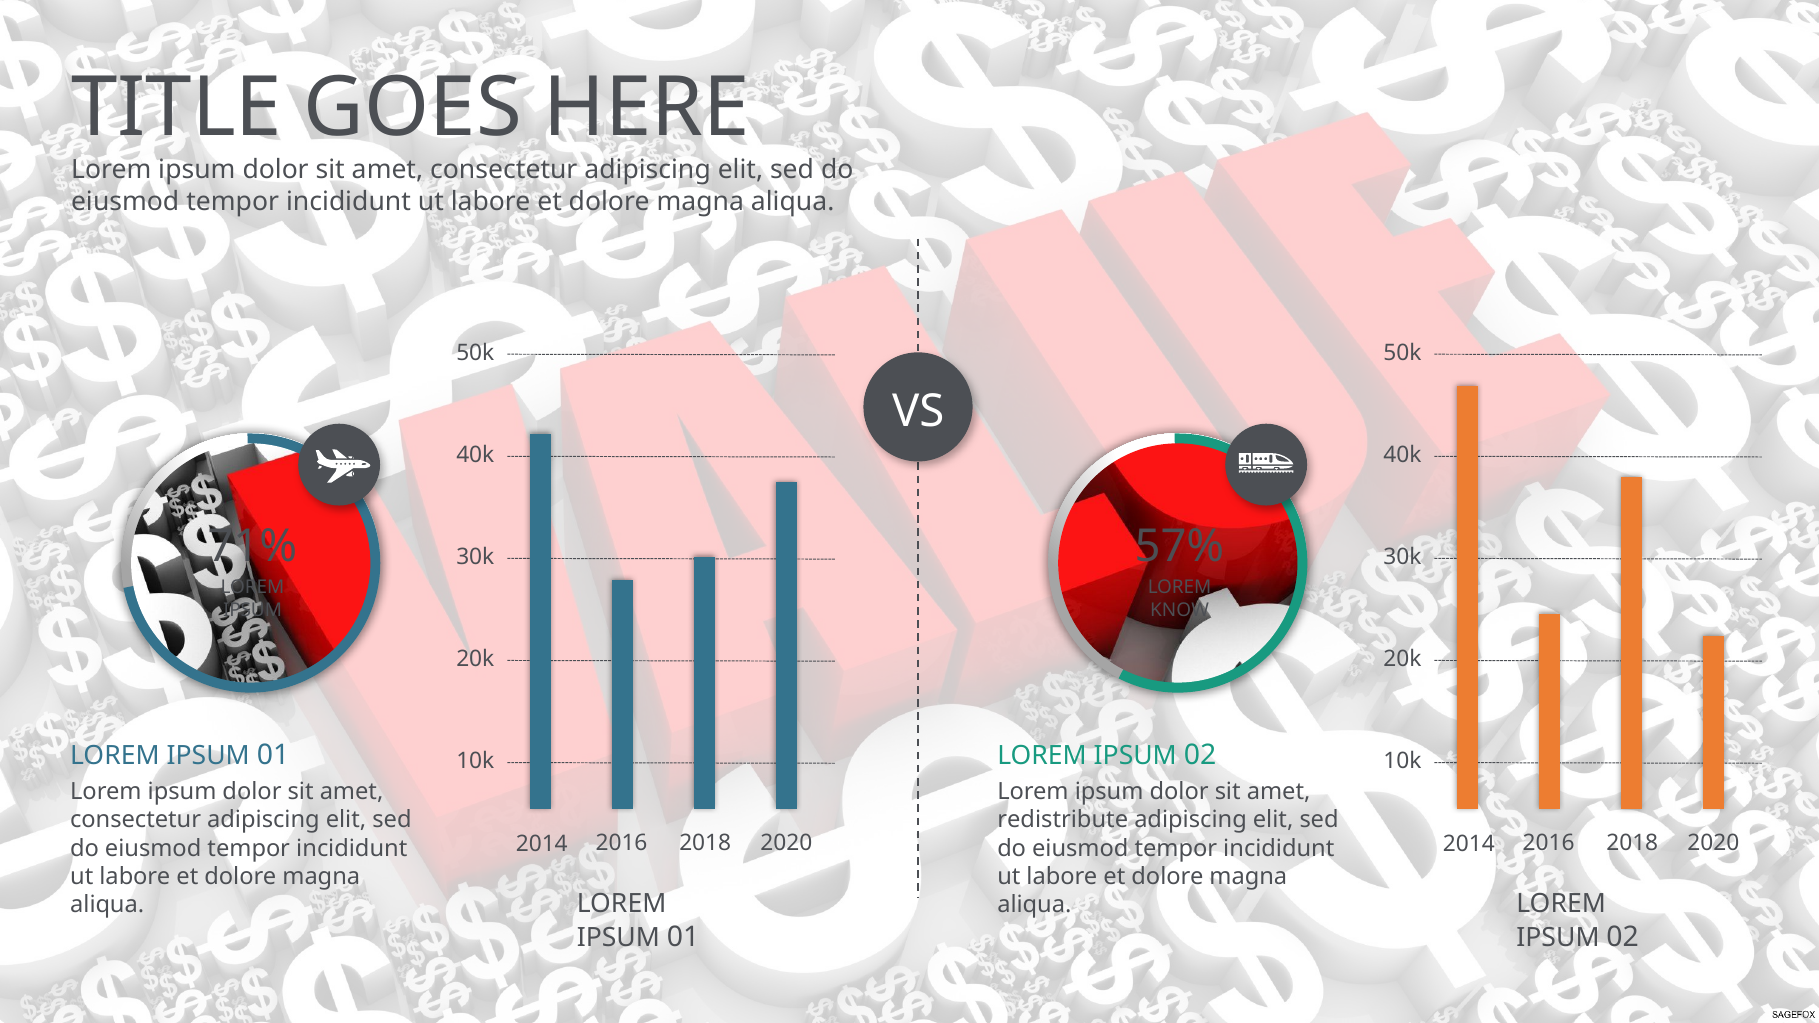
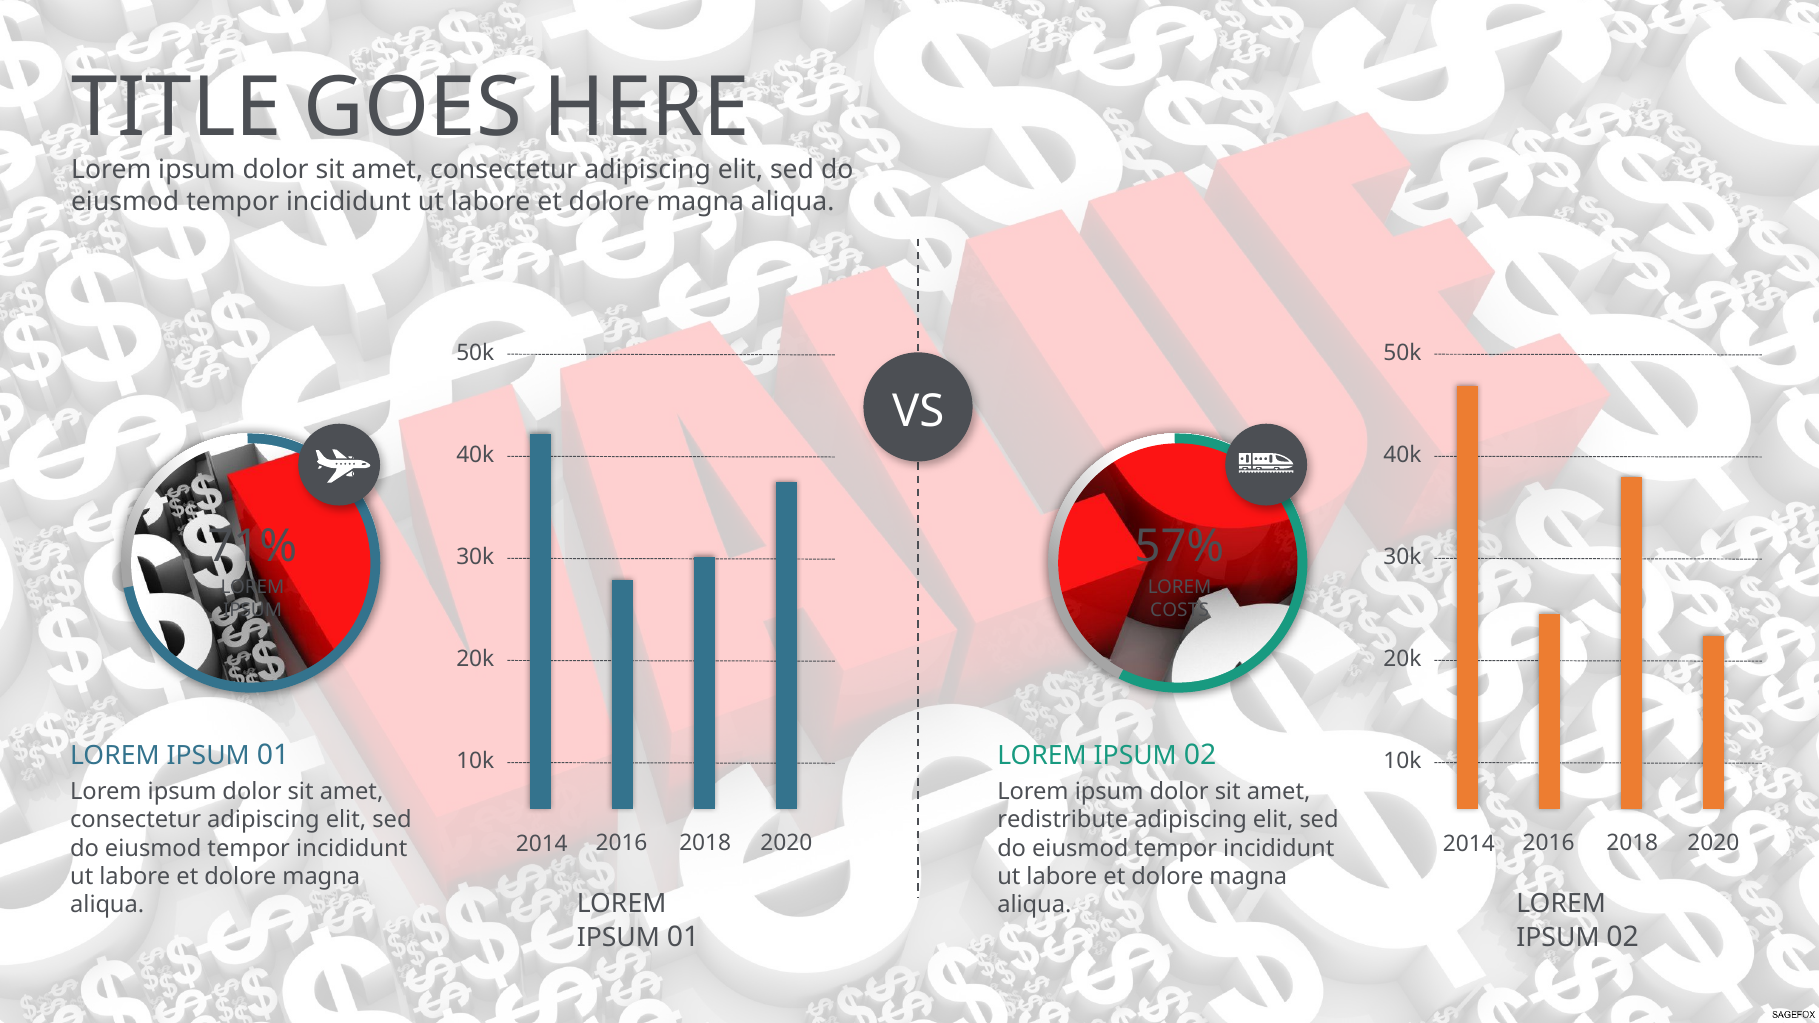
KNOW: KNOW -> COSTS (1180, 610)
